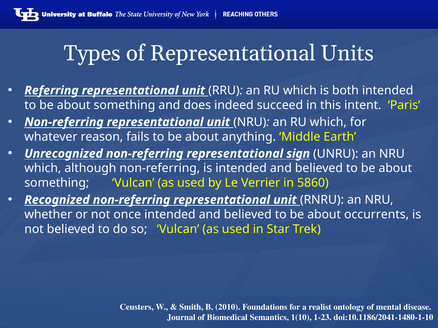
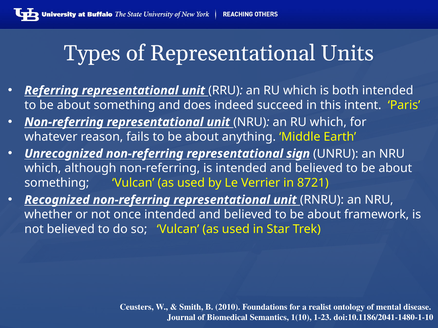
5860: 5860 -> 8721 (313, 183)
occurrents: occurrents -> framework (377, 215)
